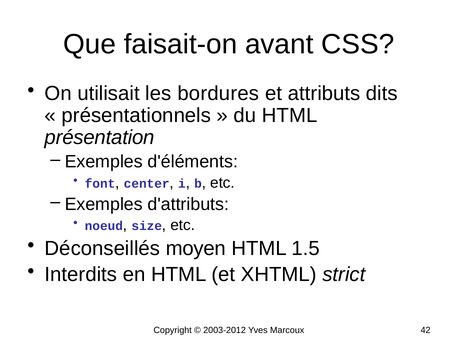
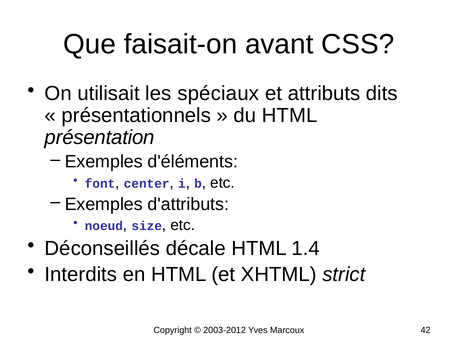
bordures: bordures -> spéciaux (218, 93)
moyen: moyen -> décale (196, 248)
1.5: 1.5 -> 1.4 (306, 248)
